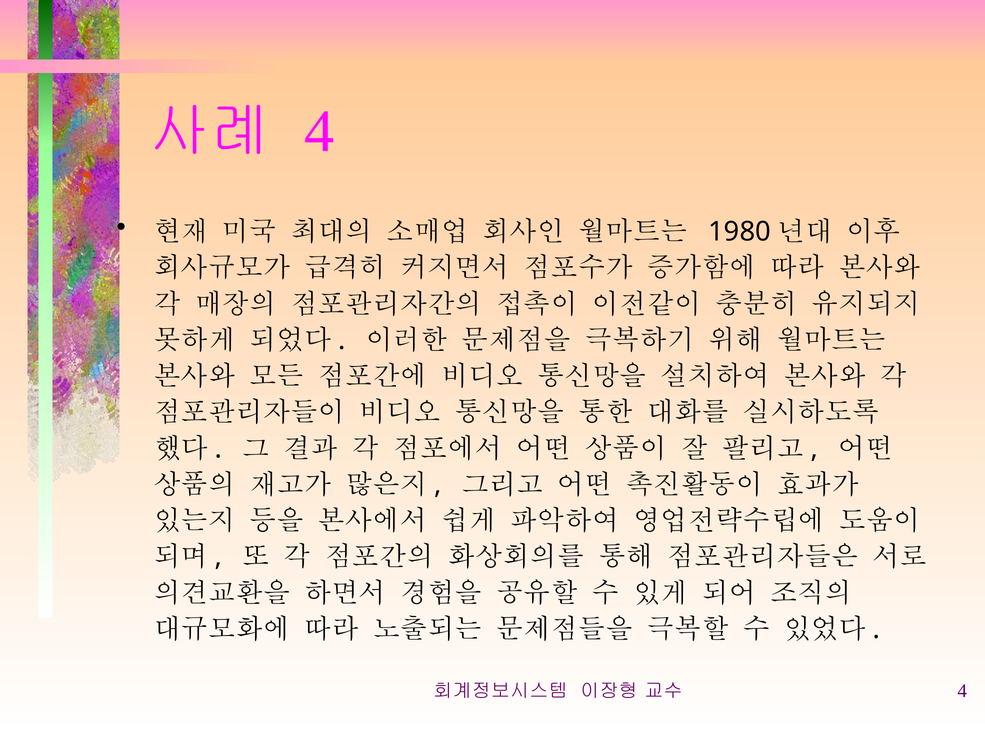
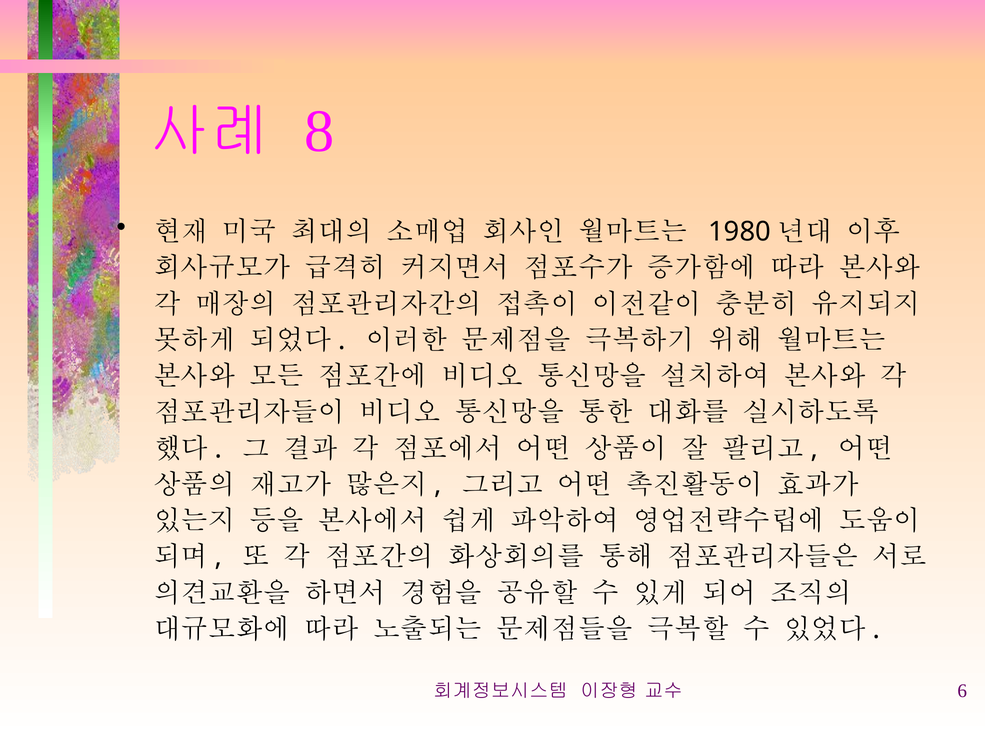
4: 4 -> 8 (319, 131)
4: 4 -> 6 (962, 691)
